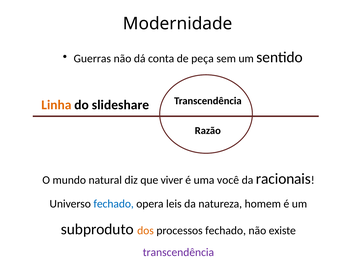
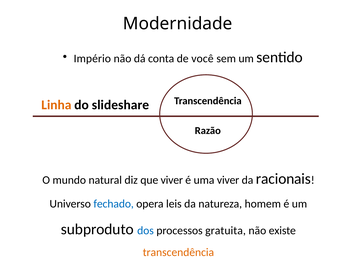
Guerras: Guerras -> Império (92, 59)
peça: peça -> você (202, 59)
uma você: você -> viver (228, 180)
dos colour: orange -> blue (146, 230)
processos fechado: fechado -> gratuita (226, 230)
transcendência colour: purple -> orange (178, 252)
